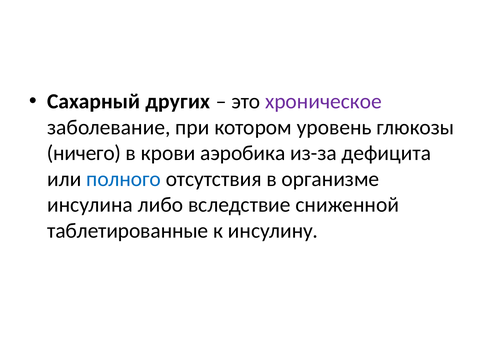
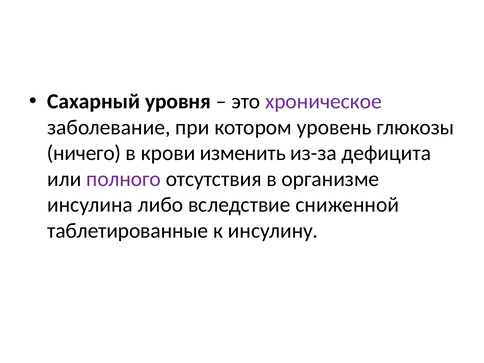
других: других -> уровня (178, 102)
аэробика: аэробика -> изменить (243, 153)
полного colour: blue -> purple (124, 179)
